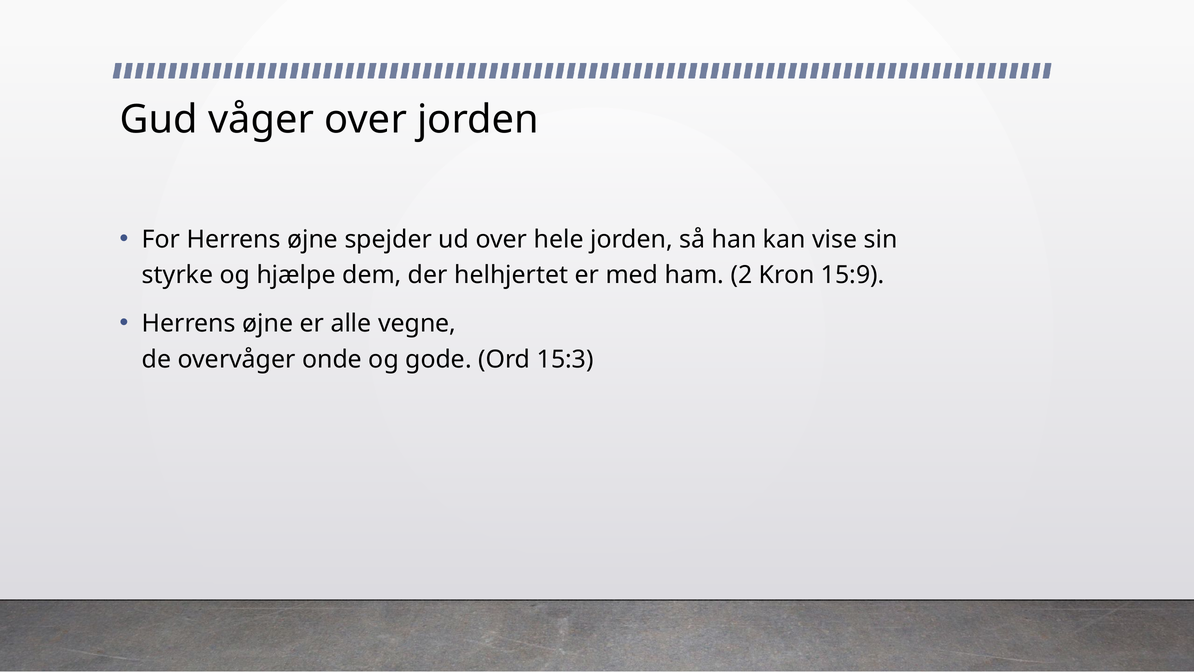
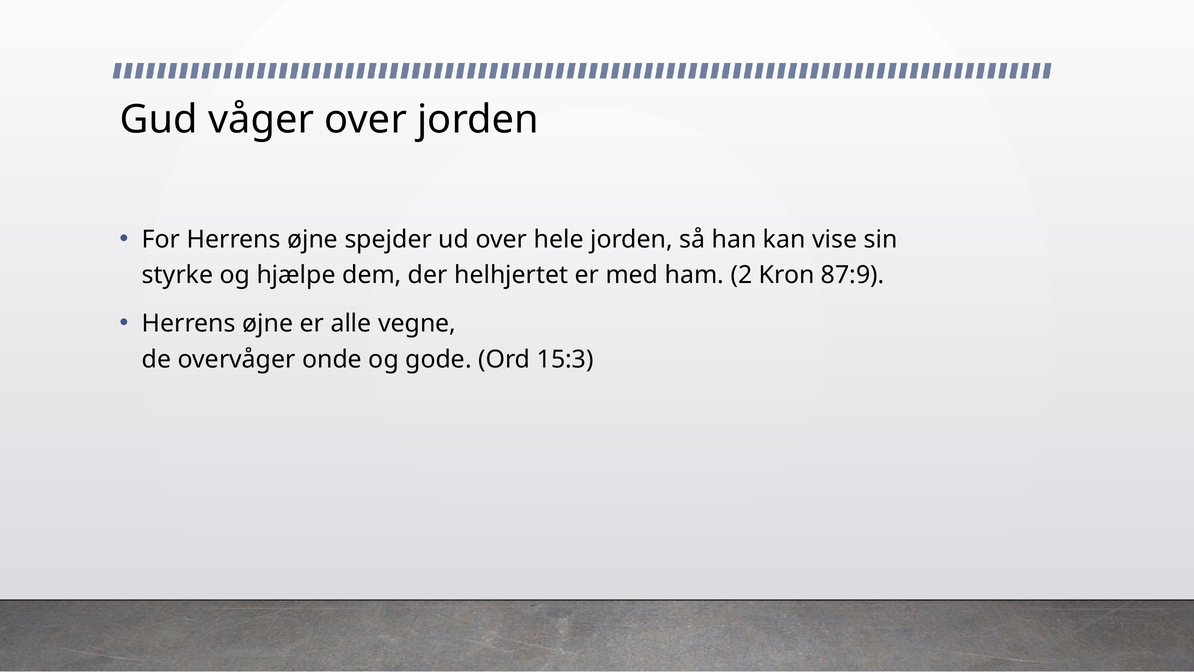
15:9: 15:9 -> 87:9 (853, 275)
